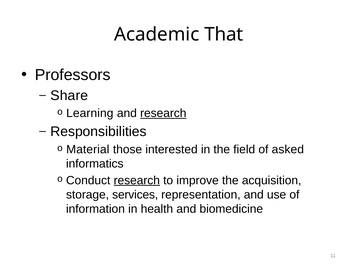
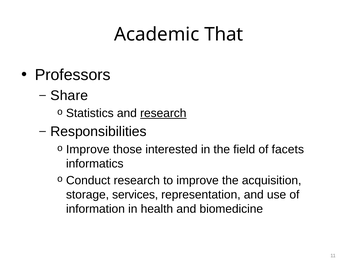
Learning: Learning -> Statistics (90, 113)
Material: Material -> Improve (88, 149)
asked: asked -> facets (288, 149)
research underline: present -> none (137, 180)
